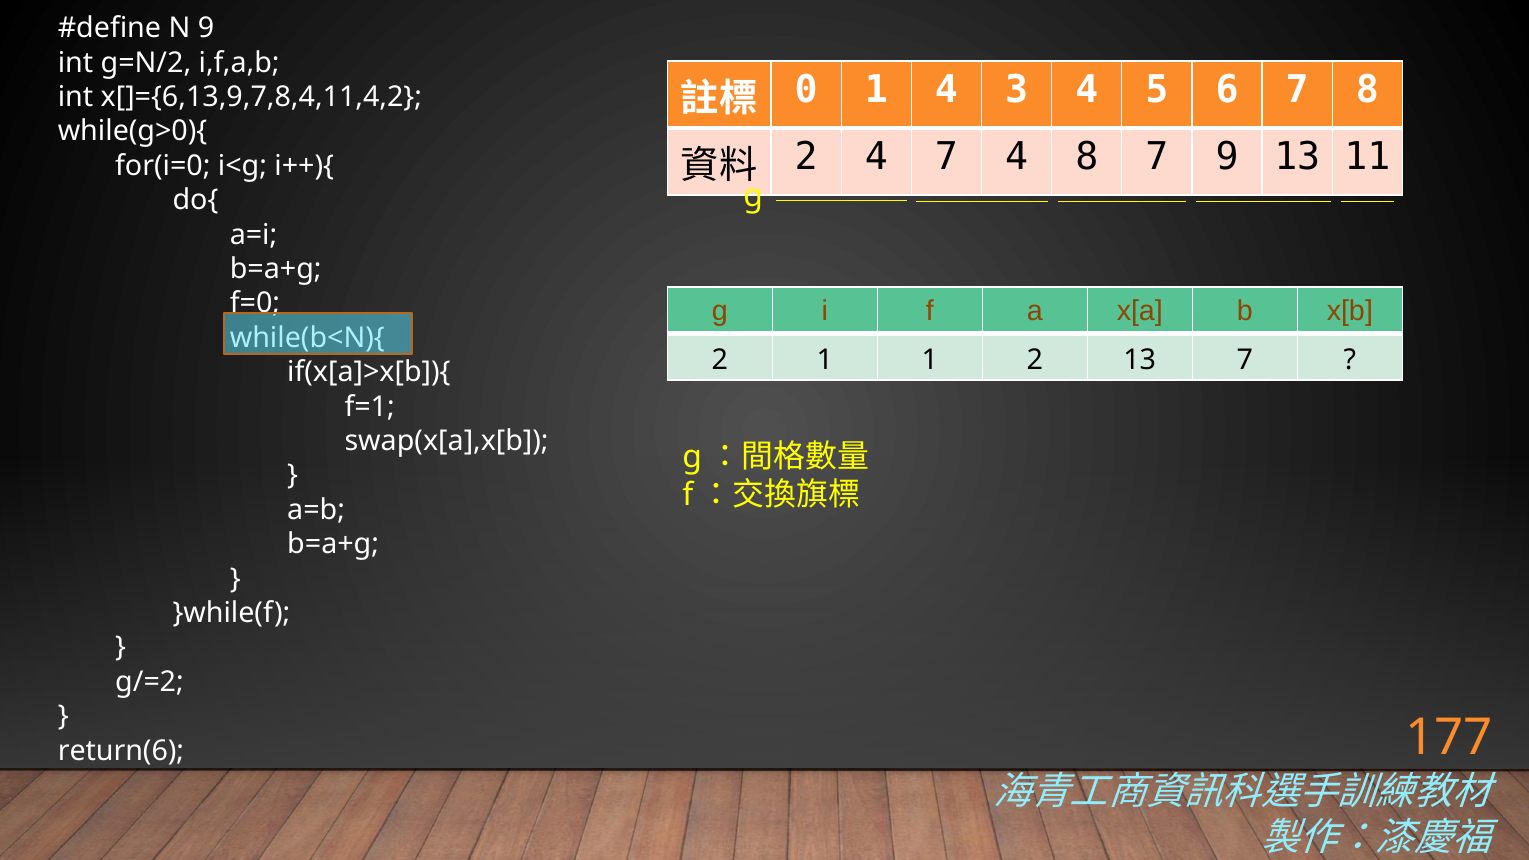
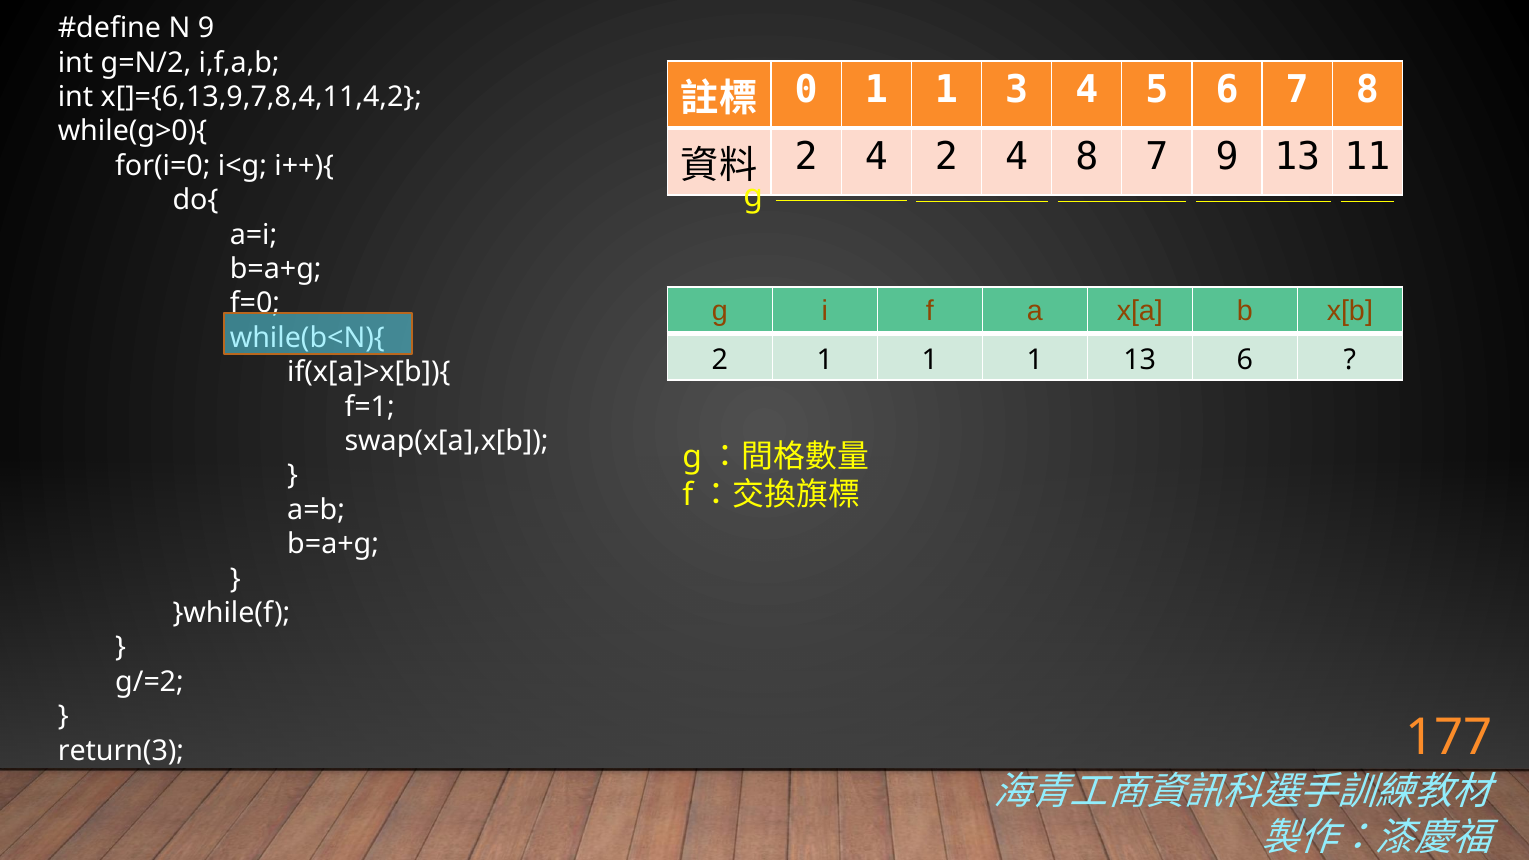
0 1 4: 4 -> 1 (946, 90)
4 7: 7 -> 2 (946, 157)
1 1 2: 2 -> 1 (1035, 360)
13 7: 7 -> 6 (1245, 360)
return(6: return(6 -> return(3 (121, 751)
